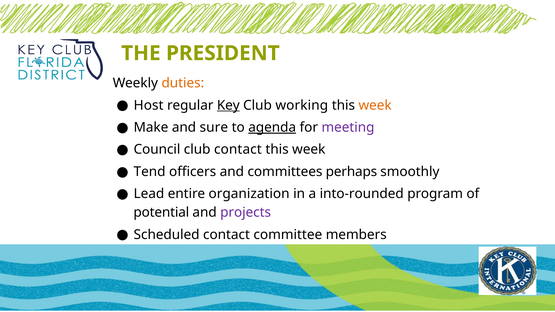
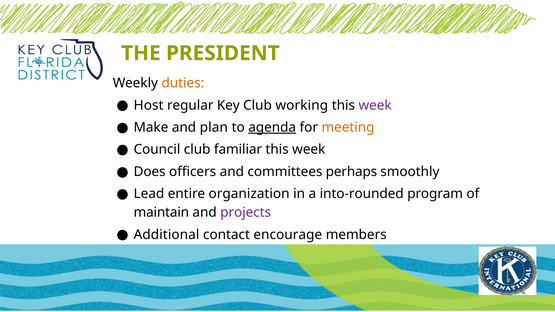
Key underline: present -> none (228, 105)
week colour: orange -> purple (375, 105)
sure: sure -> plan (214, 127)
meeting colour: purple -> orange (348, 127)
club contact: contact -> familiar (238, 150)
Tend: Tend -> Does (150, 172)
potential: potential -> maintain (161, 213)
Scheduled: Scheduled -> Additional (167, 235)
committee: committee -> encourage (288, 235)
